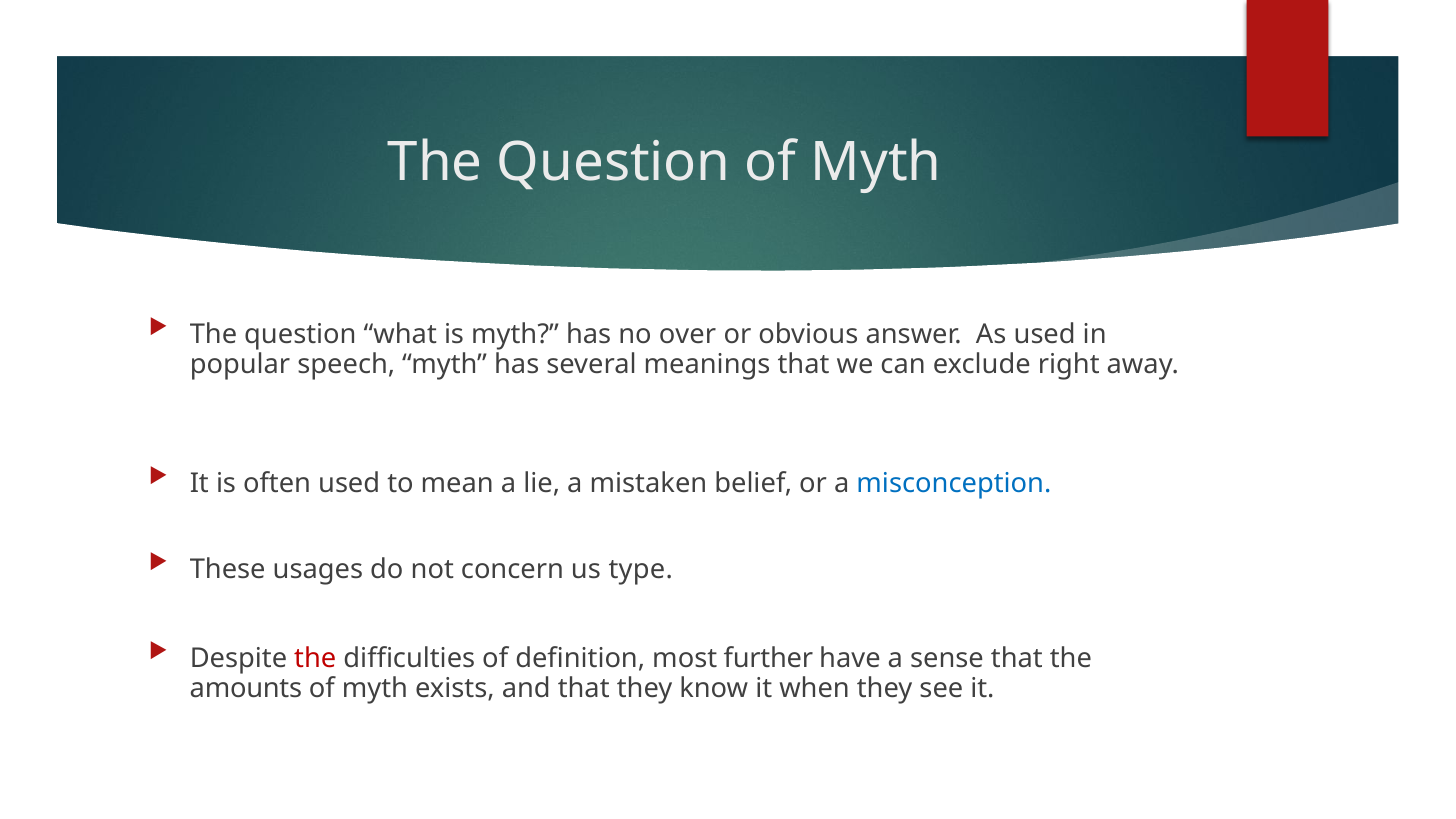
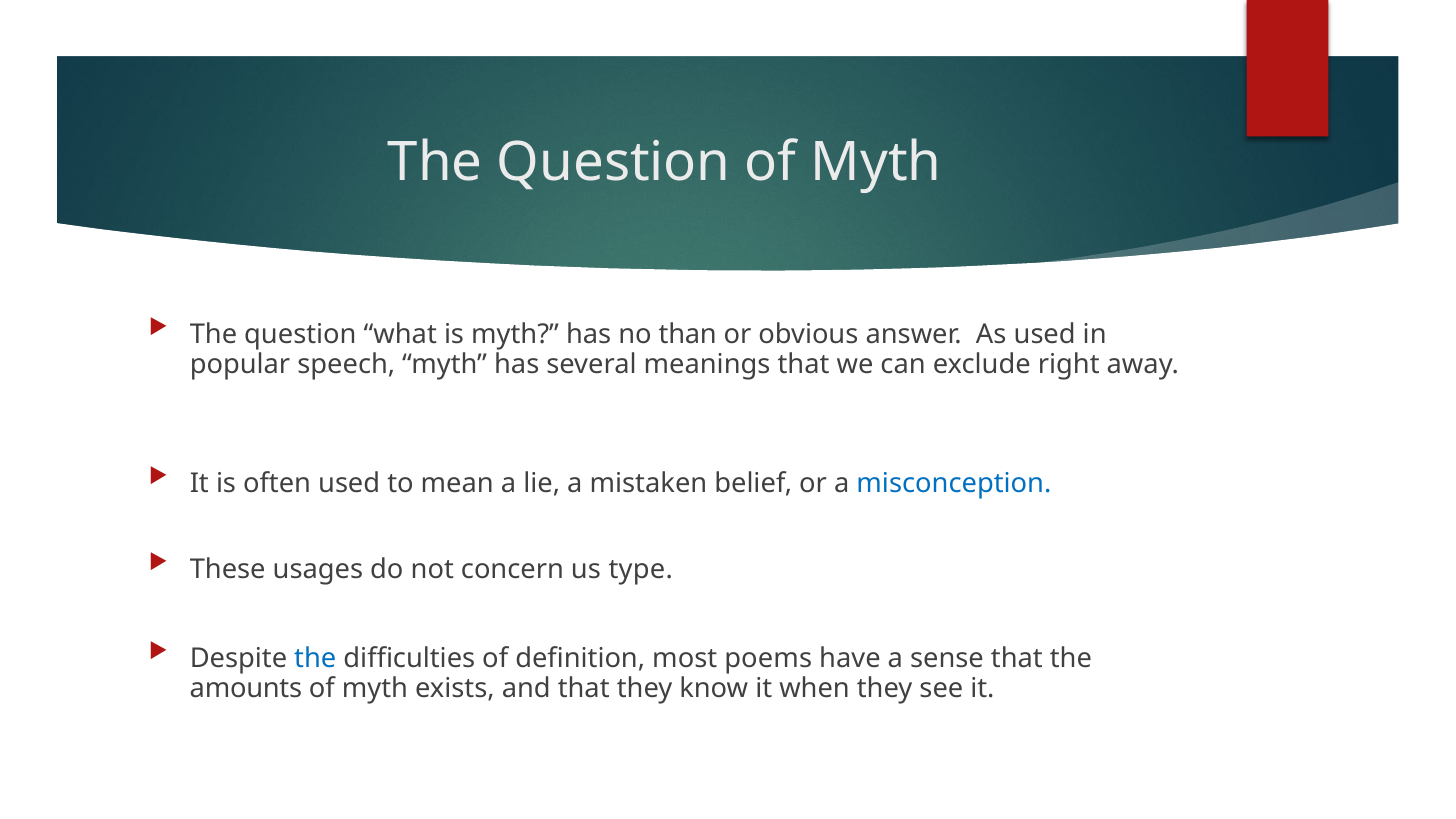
over: over -> than (688, 335)
the colour: red -> blue (315, 659)
further: further -> poems (768, 659)
